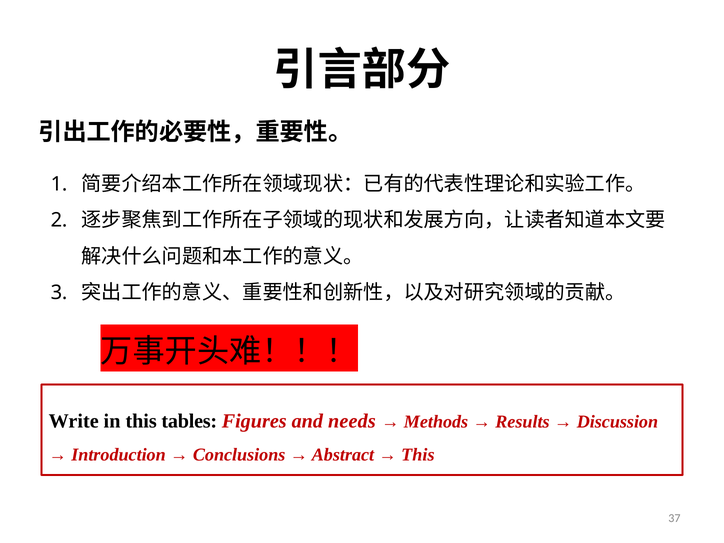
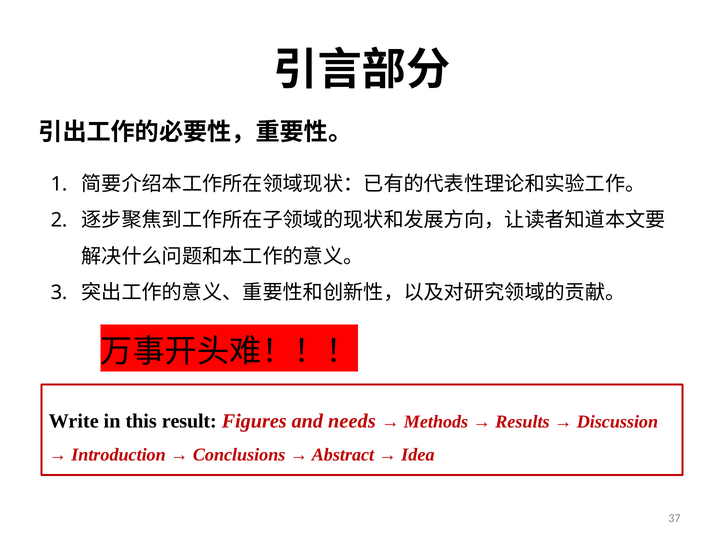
tables: tables -> result (189, 421)
This: This -> Idea (418, 455)
